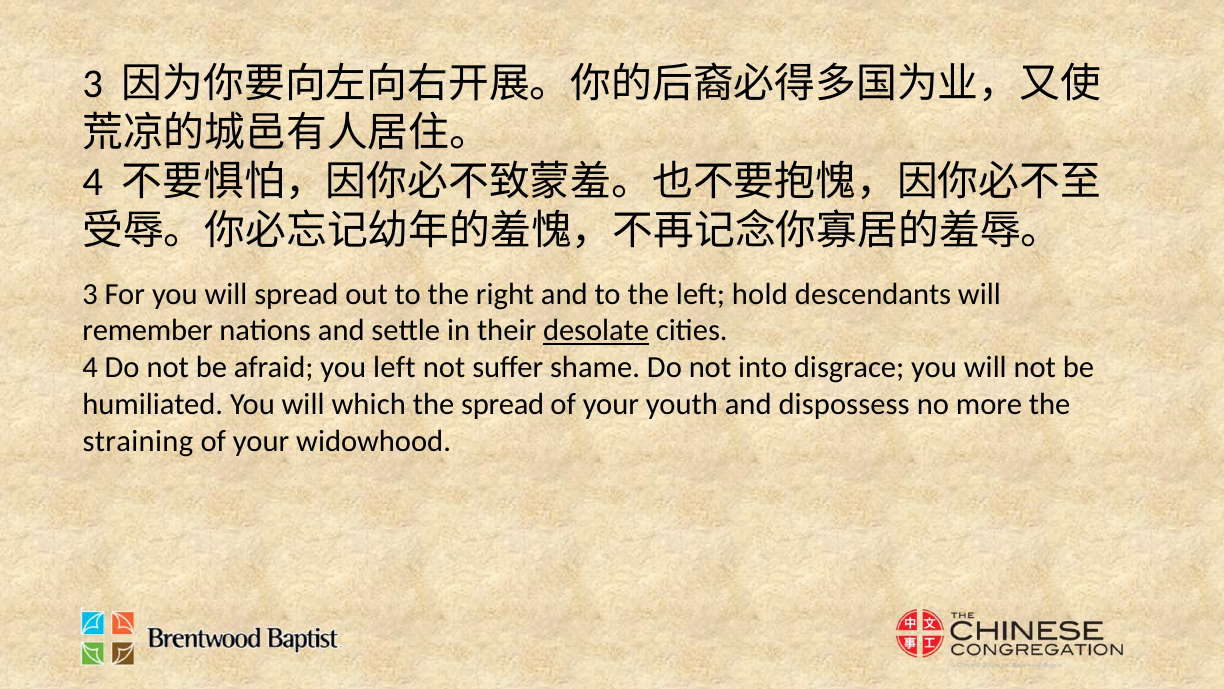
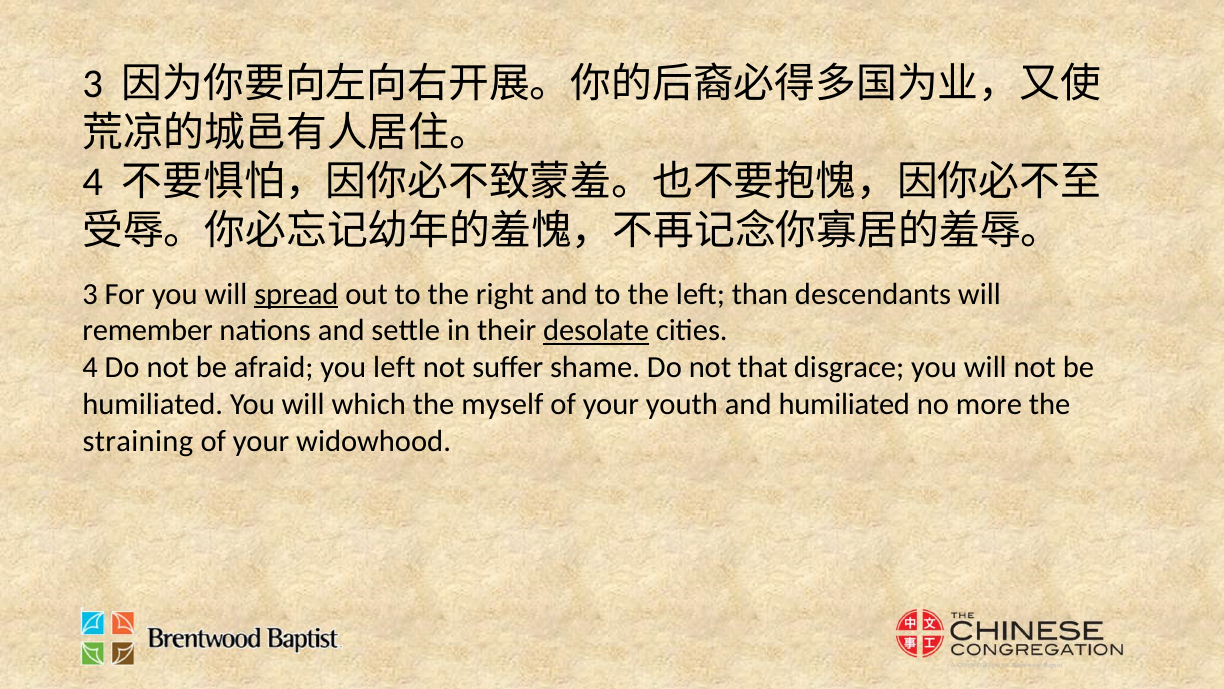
spread underline: none -> present (296, 294)
hold: hold -> than (760, 294)
into: into -> that (763, 367)
the spread: spread -> myself (502, 404)
and dispossess: dispossess -> humiliated (844, 404)
